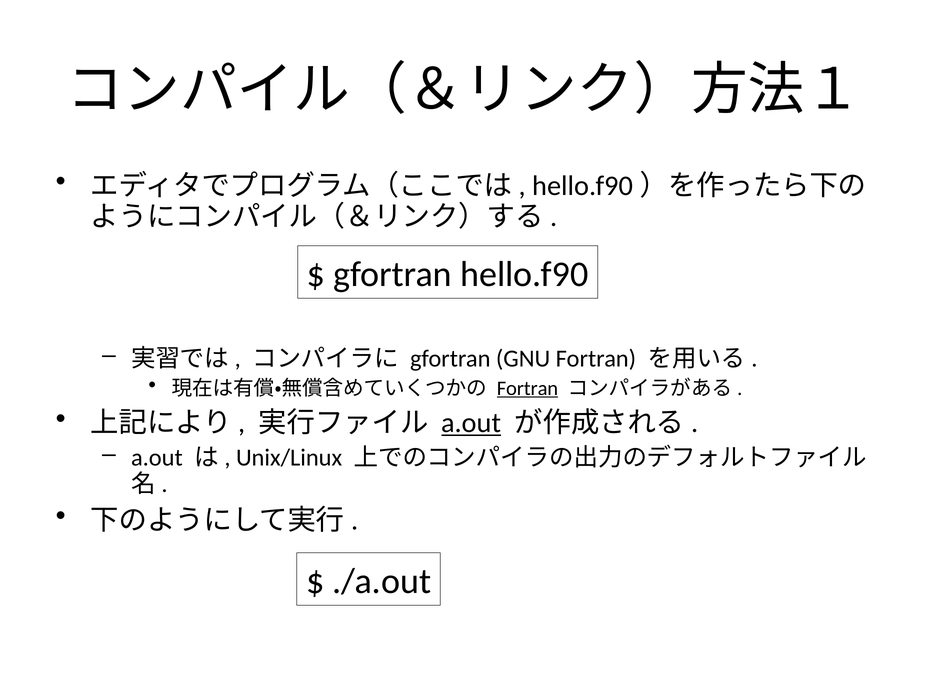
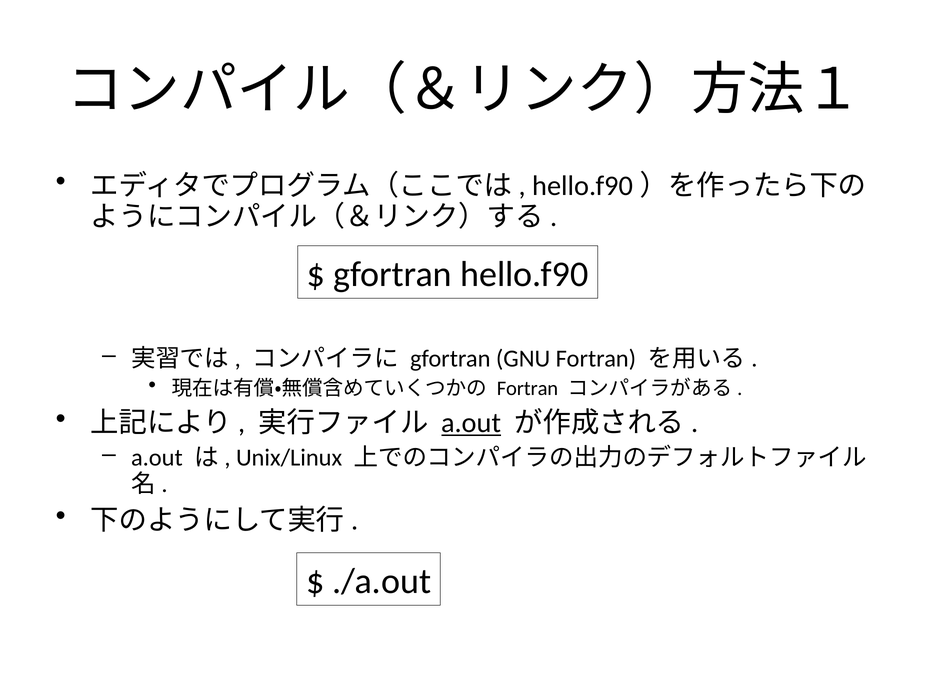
Fortran underline: present -> none (527, 388)
